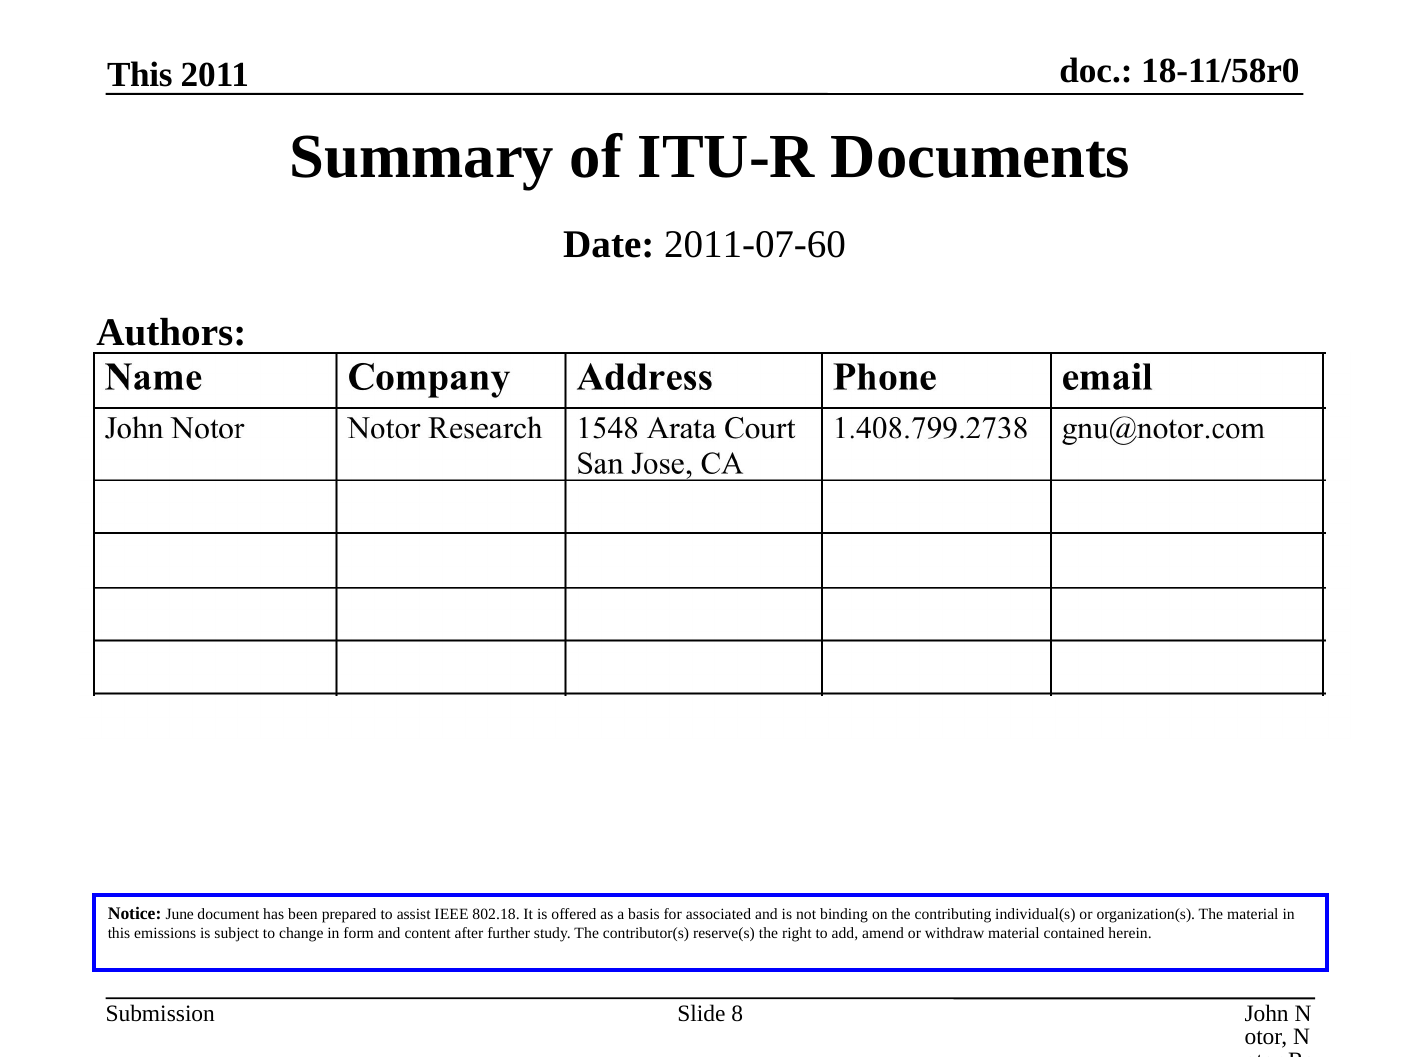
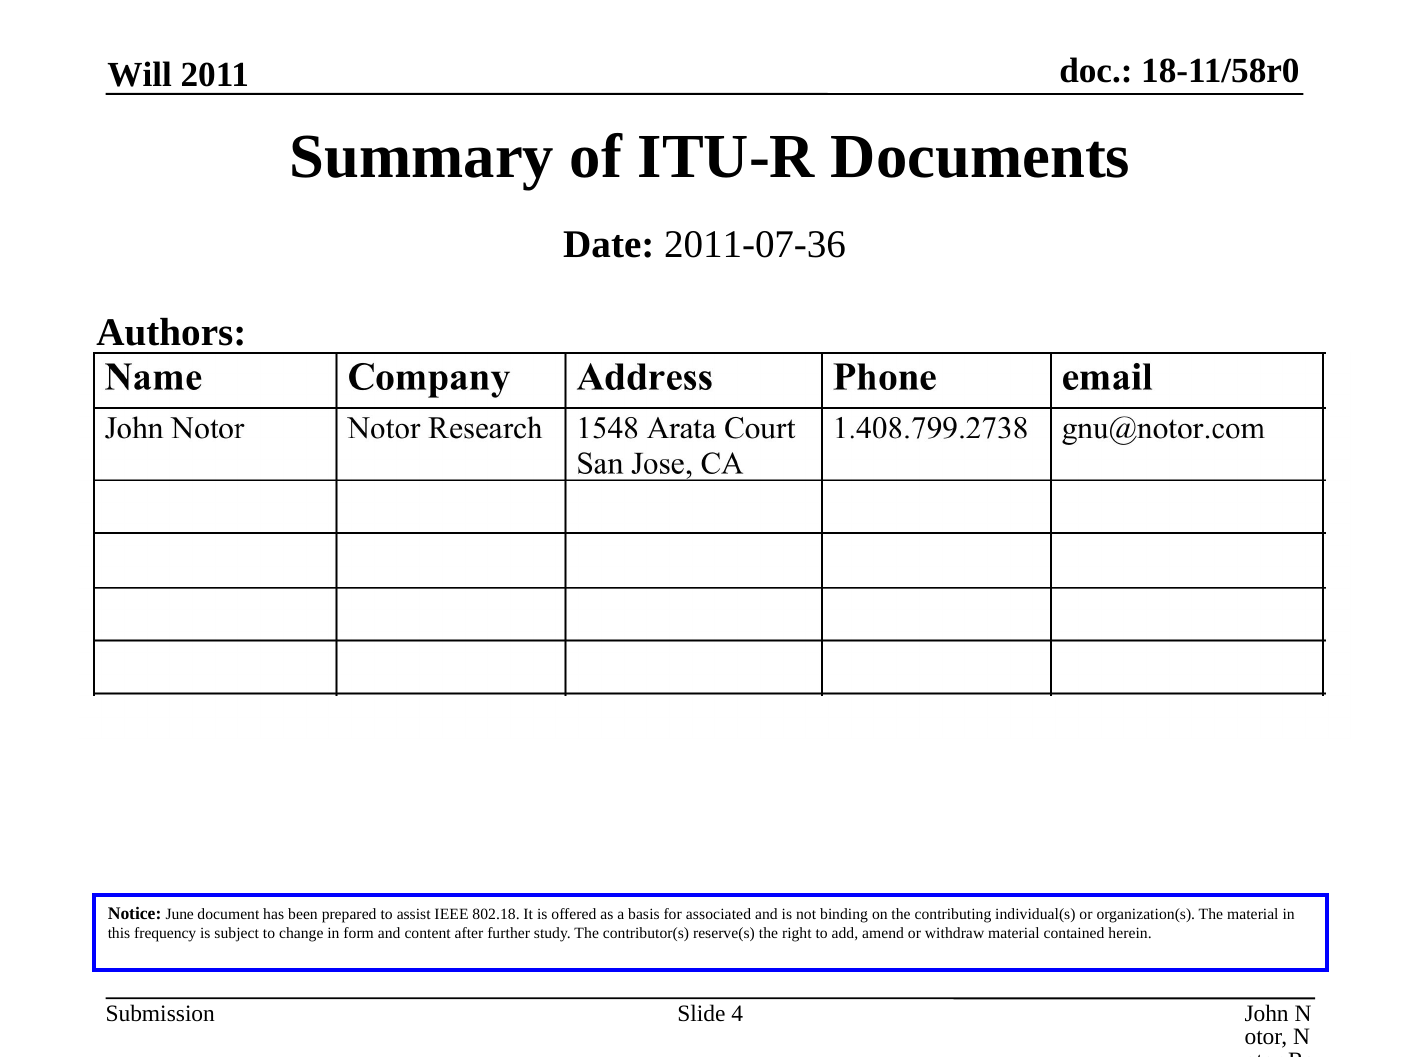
This: This -> Will (140, 75)
2011-07-60: 2011-07-60 -> 2011-07-36 (755, 245)
emissions: emissions -> frequency (165, 934)
8: 8 -> 4 (737, 1014)
